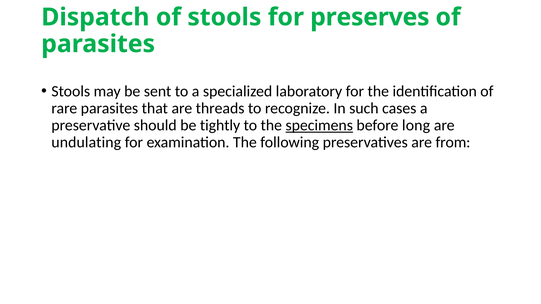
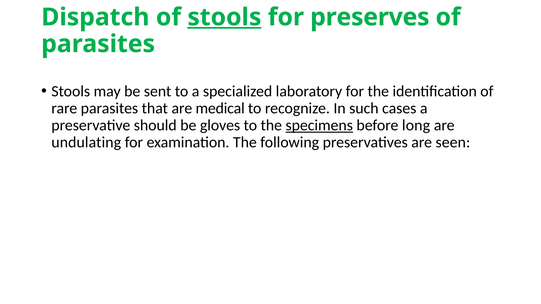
stools underline: none -> present (224, 17)
threads: threads -> medical (220, 109)
tightly: tightly -> gloves (220, 126)
from: from -> seen (453, 143)
